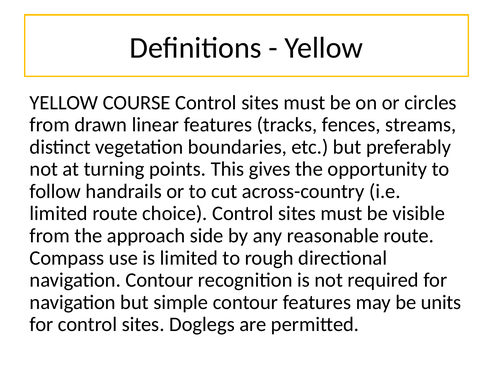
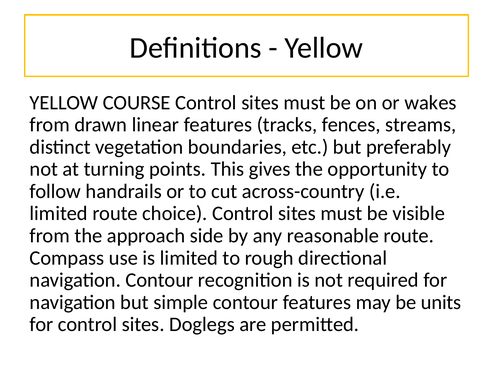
circles: circles -> wakes (431, 103)
